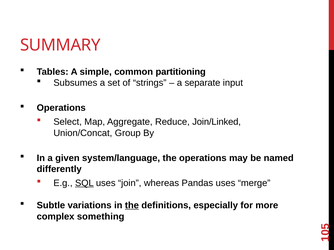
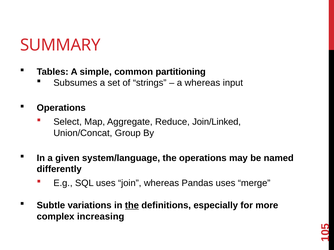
a separate: separate -> whereas (202, 83)
SQL underline: present -> none (84, 183)
something: something -> increasing (101, 217)
